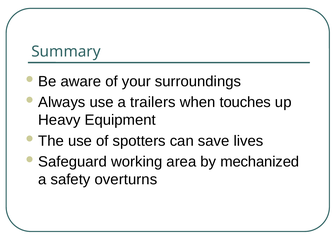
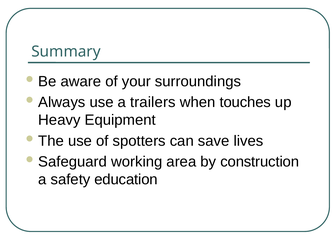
mechanized: mechanized -> construction (260, 162)
overturns: overturns -> education (126, 180)
